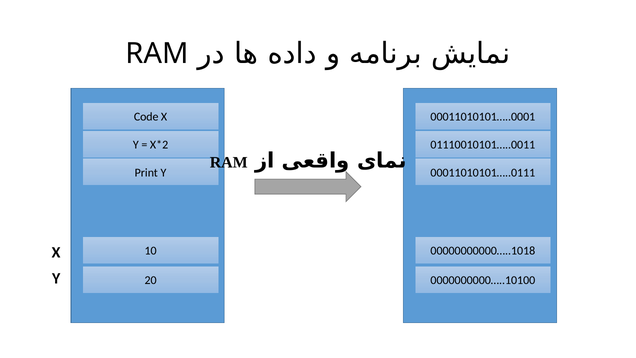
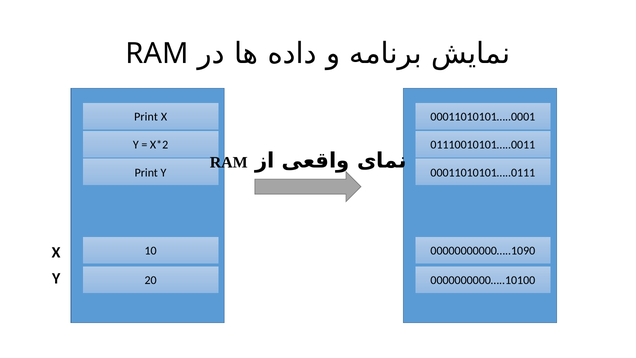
Code: Code -> Print (146, 117)
00000000000…..1018: 00000000000…..1018 -> 00000000000…..1090 (483, 251)
